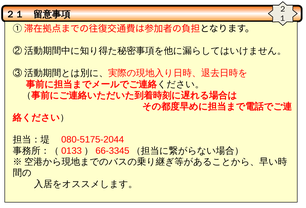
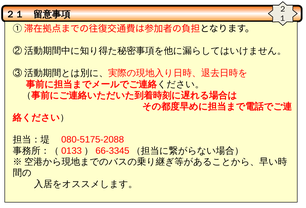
080-5175-2044: 080-5175-2044 -> 080-5175-2088 (93, 140)
